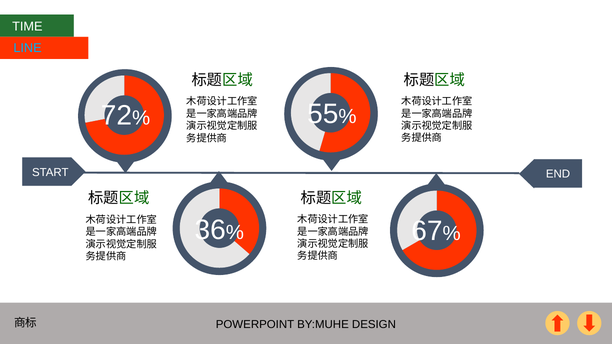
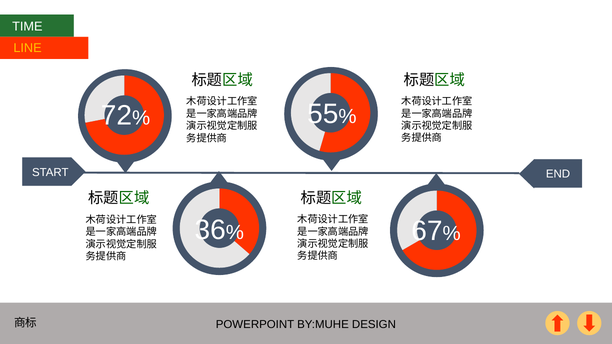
LINE colour: light blue -> yellow (28, 48)
